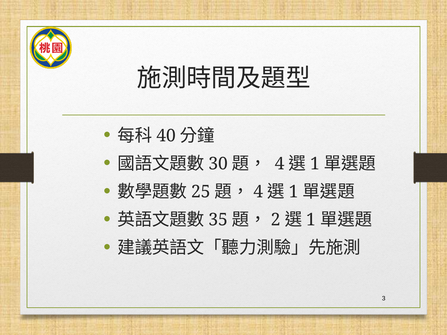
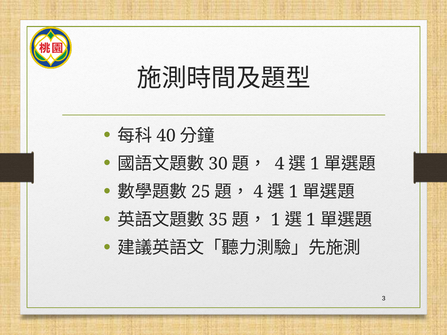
2: 2 -> 1 (276, 220)
